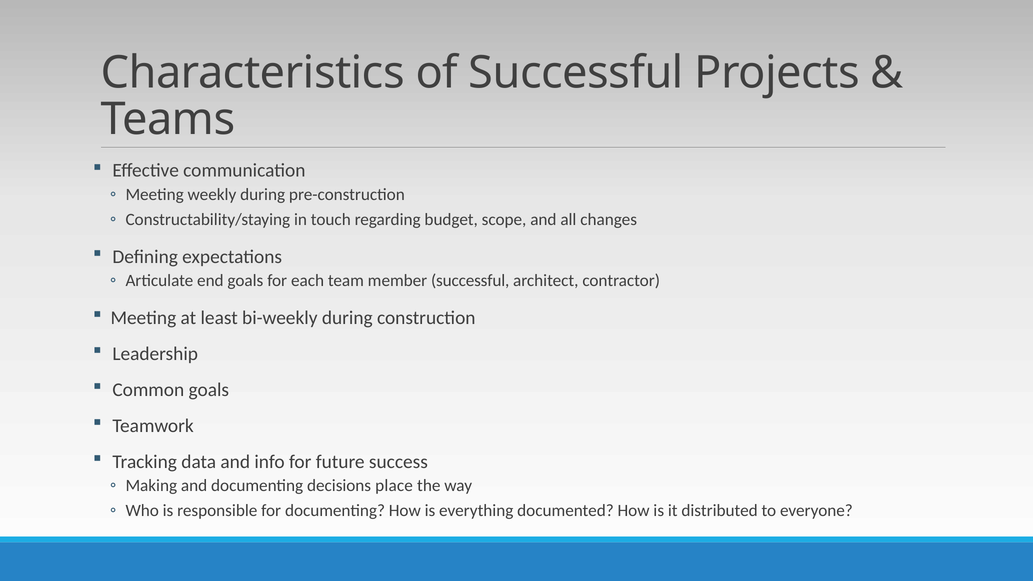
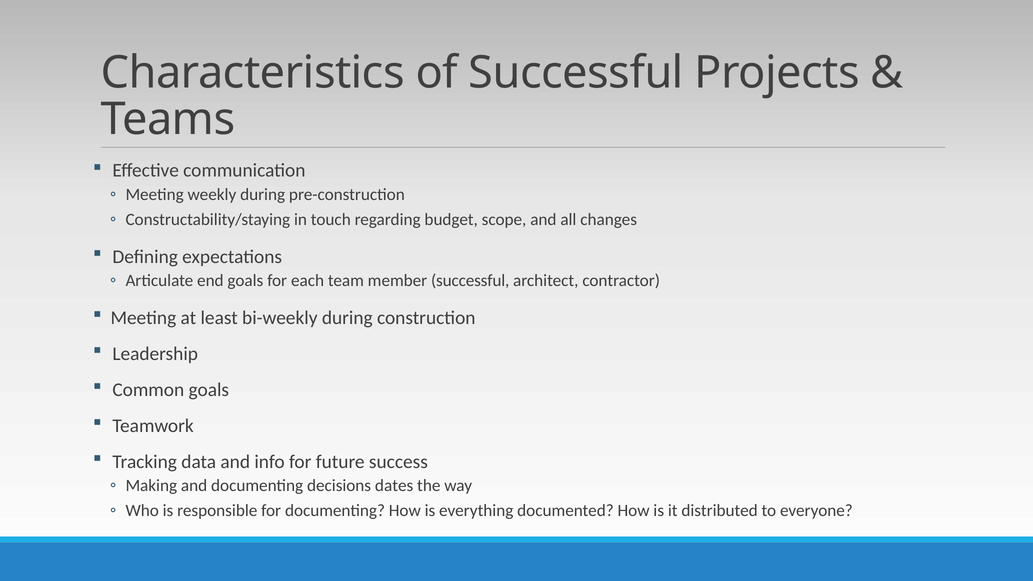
place: place -> dates (394, 486)
